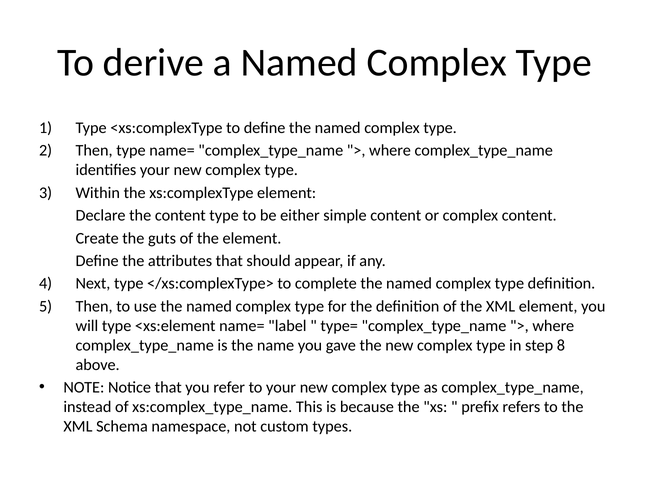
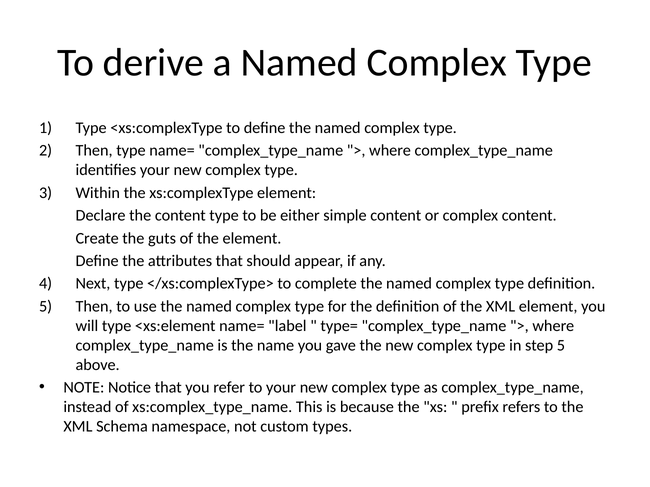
step 8: 8 -> 5 (561, 346)
